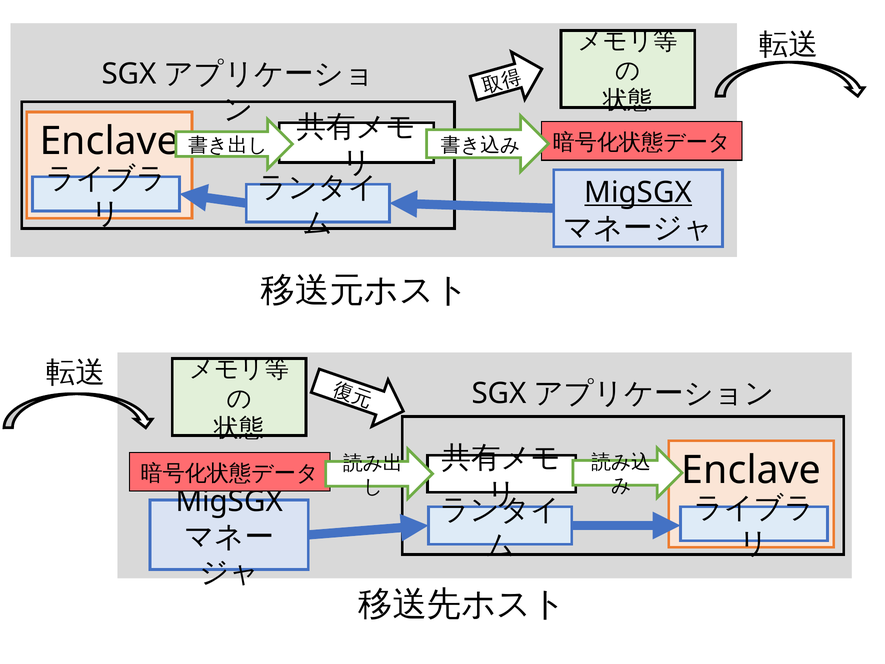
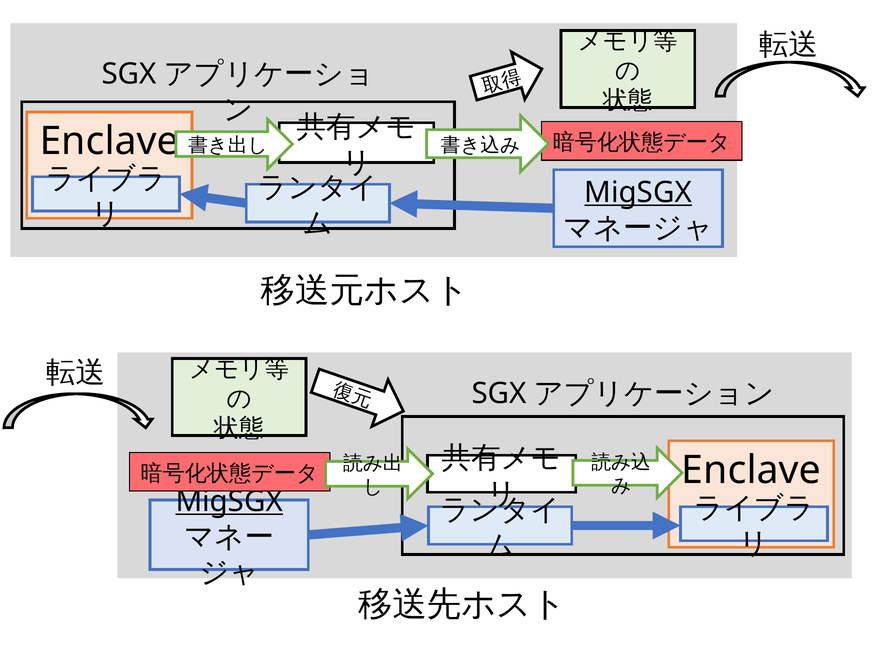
MigSGX underline: none -> present (229, 501)
